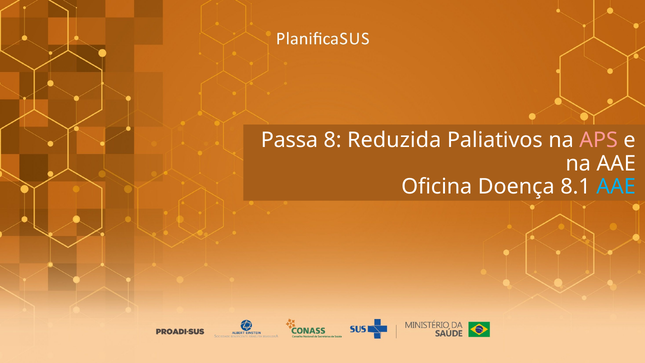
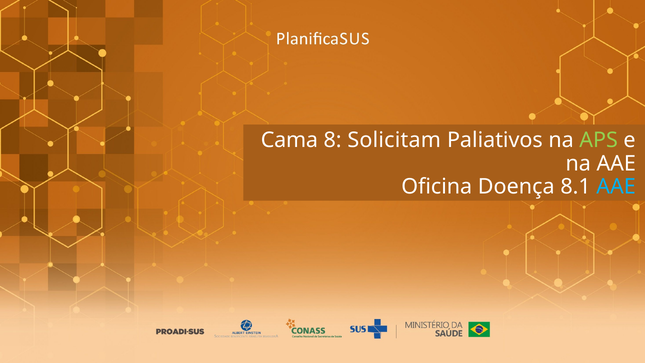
Passa: Passa -> Cama (289, 140)
Reduzida: Reduzida -> Solicitam (394, 140)
APS colour: pink -> light green (599, 140)
